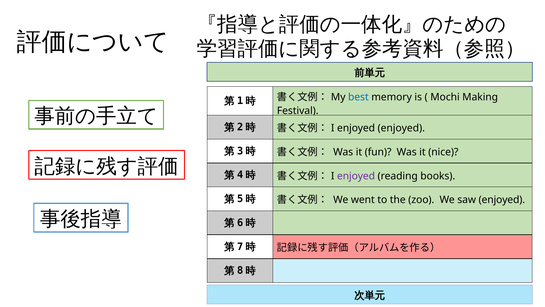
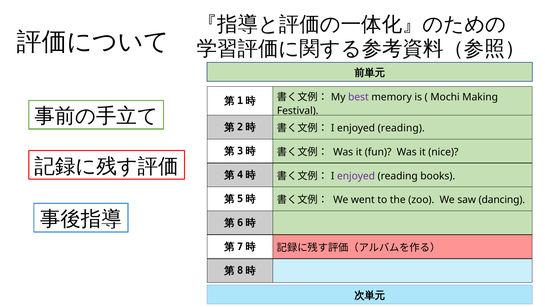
best colour: blue -> purple (358, 97)
enjoyed: enjoyed -> reading (401, 128)
saw enjoyed: enjoyed -> dancing (502, 200)
